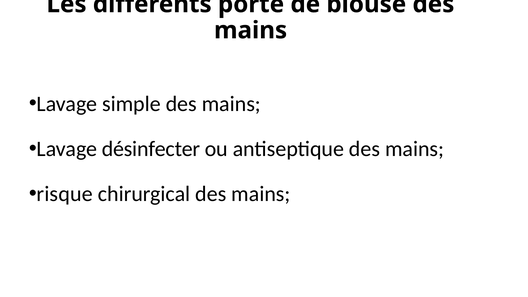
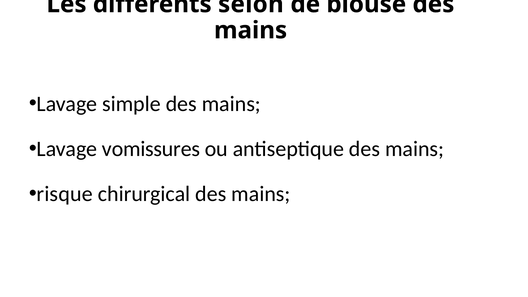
porte: porte -> selon (251, 4)
désinfecter: désinfecter -> vomissures (151, 149)
